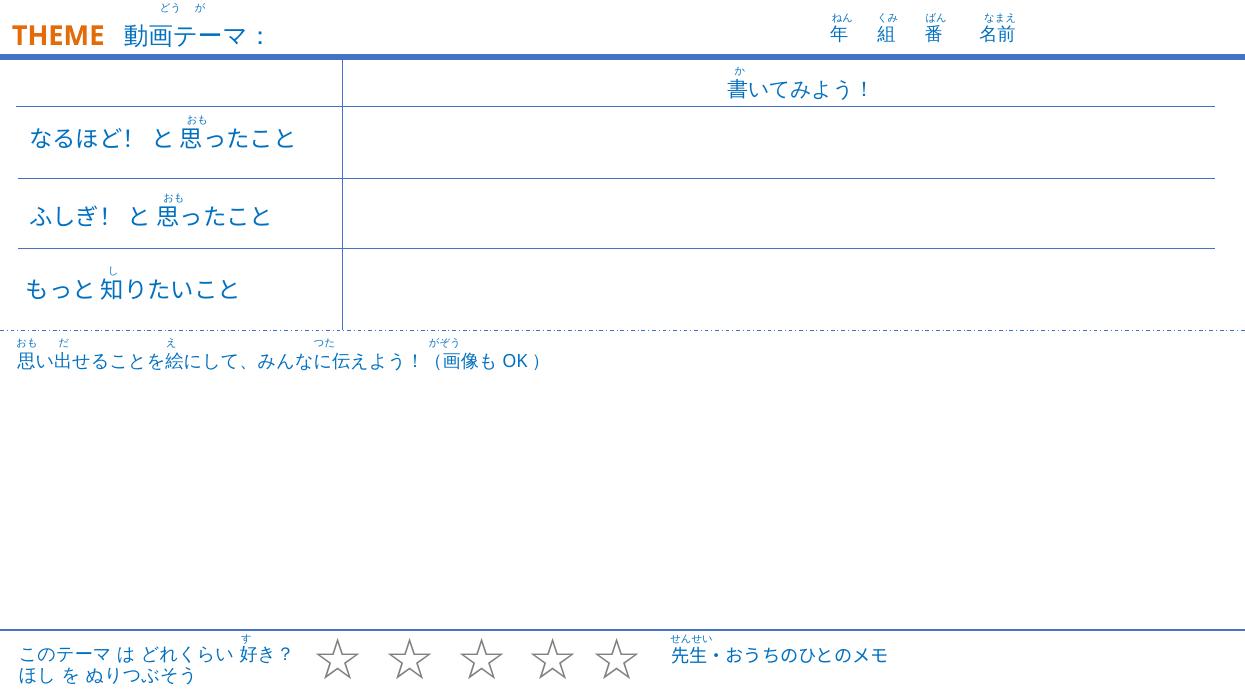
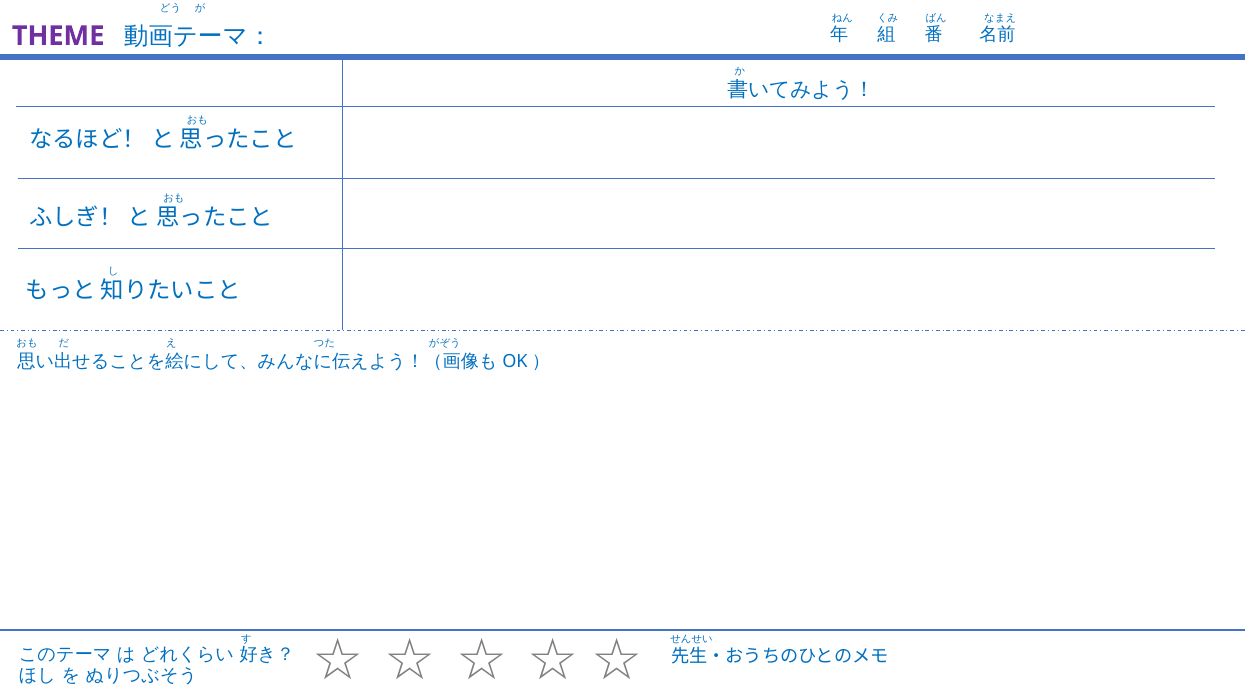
THEME colour: orange -> purple (58, 36)
